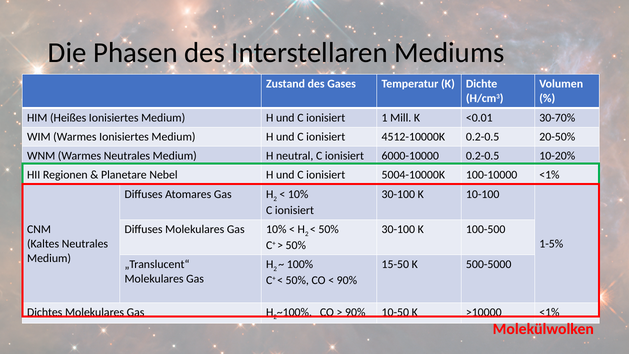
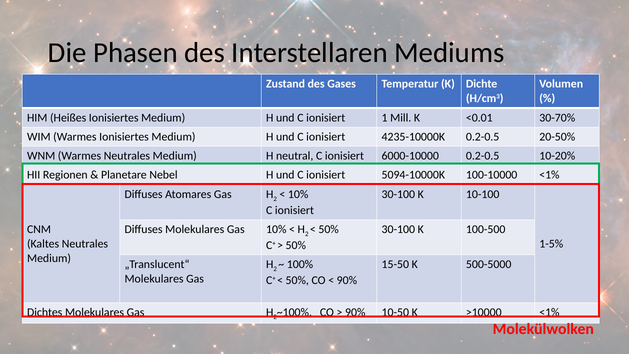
4512-10000K: 4512-10000K -> 4235-10000K (413, 137)
5004-10000K: 5004-10000K -> 5094-10000K (413, 175)
